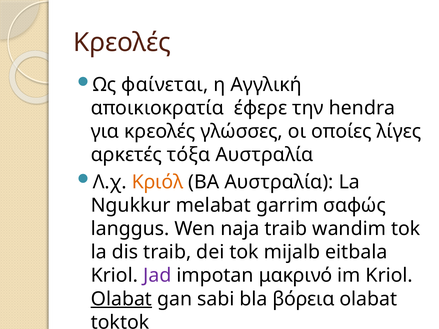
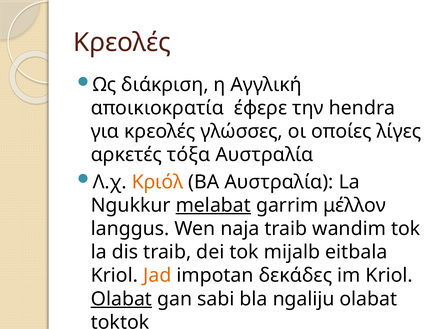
φαίνεται: φαίνεται -> διάκριση (165, 85)
melabat underline: none -> present (213, 206)
σαφώς: σαφώς -> μέλλον (355, 206)
Jad colour: purple -> orange (157, 276)
μακρινό: μακρινό -> δεκάδες (295, 276)
βόρεια: βόρεια -> ngaliju (304, 299)
